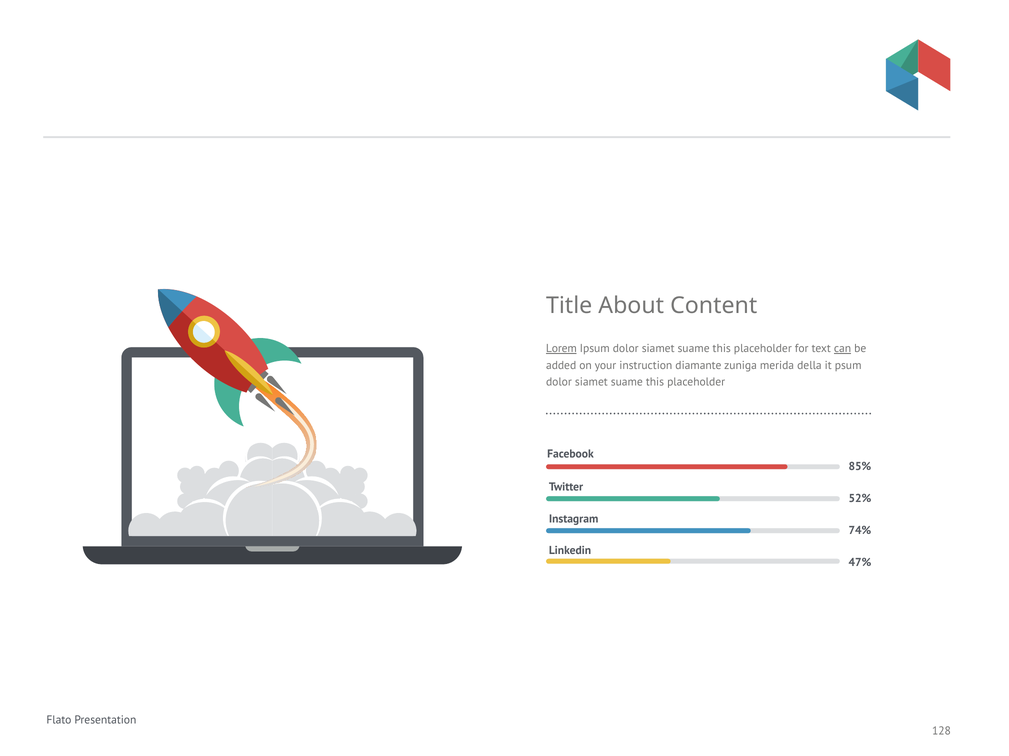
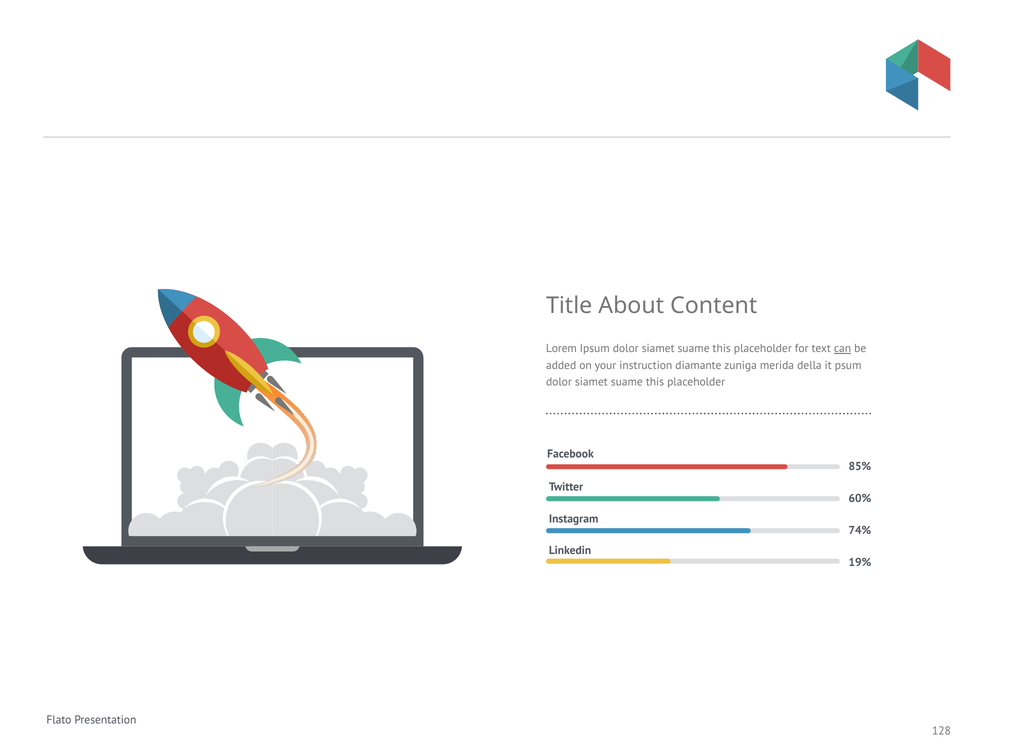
Lorem underline: present -> none (561, 349)
52%: 52% -> 60% (860, 499)
47%: 47% -> 19% (860, 563)
